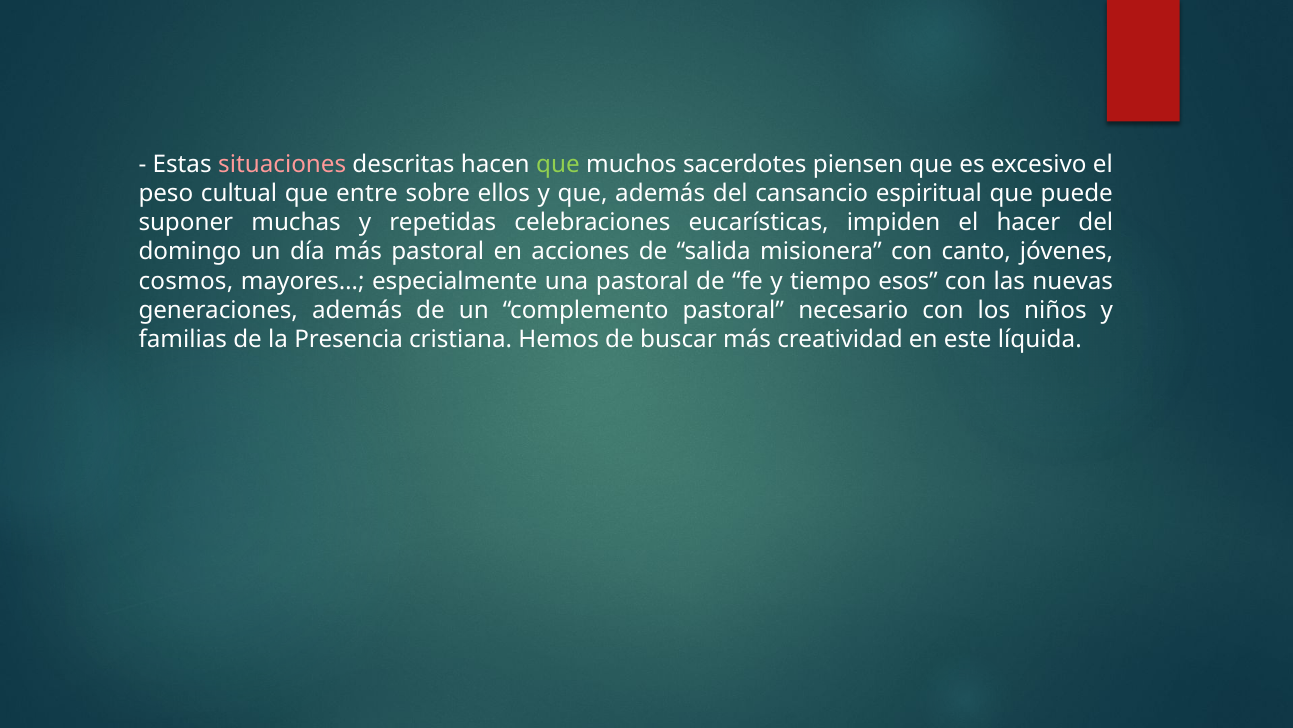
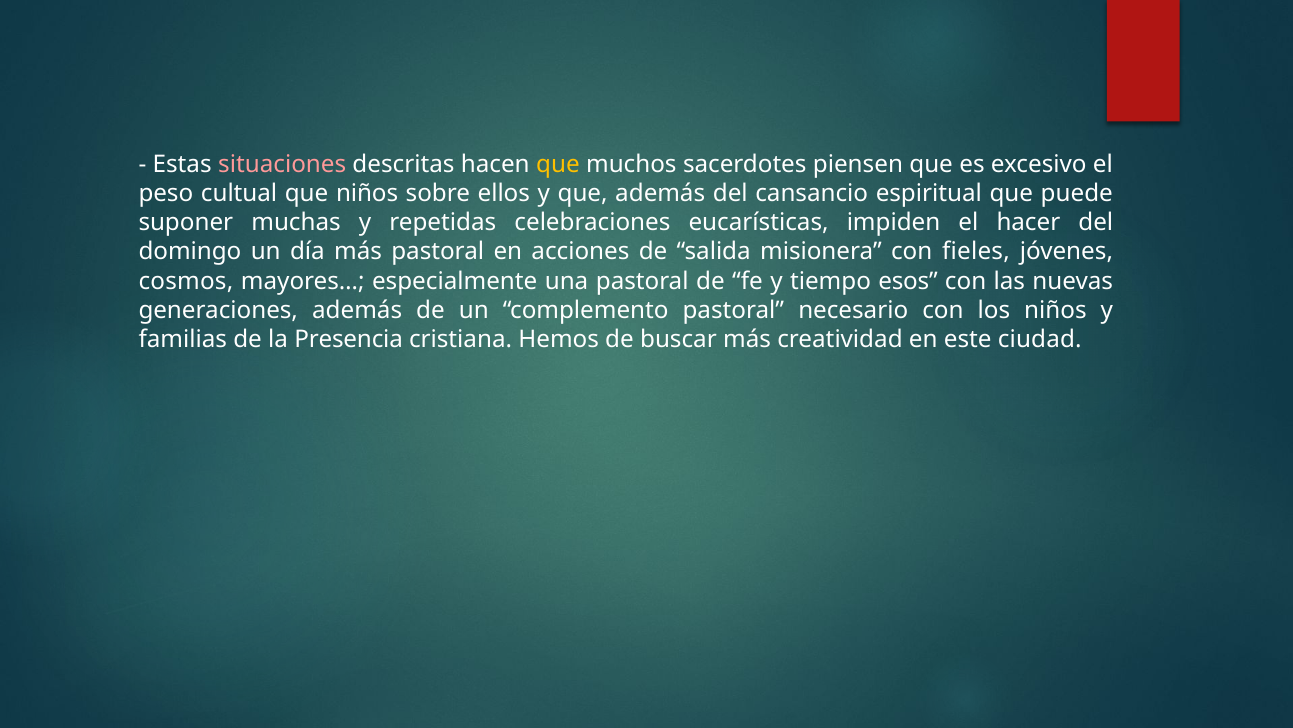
que colour: light green -> yellow (558, 164)
que entre: entre -> niños (367, 193)
canto: canto -> fieles (976, 252)
líquida: líquida -> ciudad (1040, 339)
